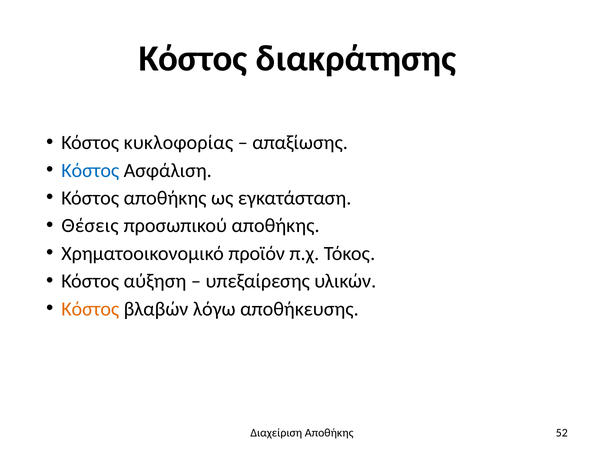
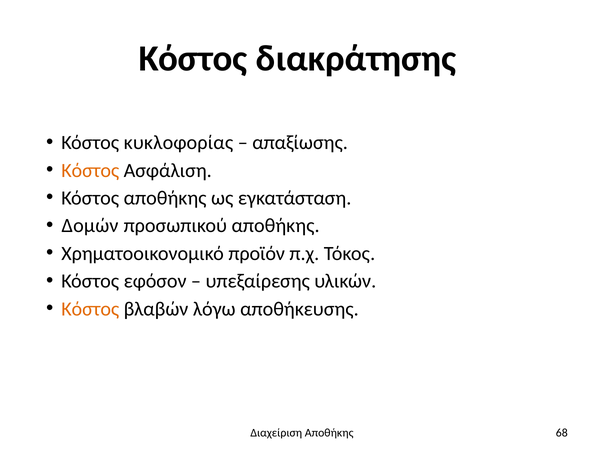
Κόστος colour: blue -> orange (90, 170)
Θέσεις: Θέσεις -> Δομών (90, 226)
αύξηση: αύξηση -> εφόσον (155, 281)
52: 52 -> 68 (562, 433)
